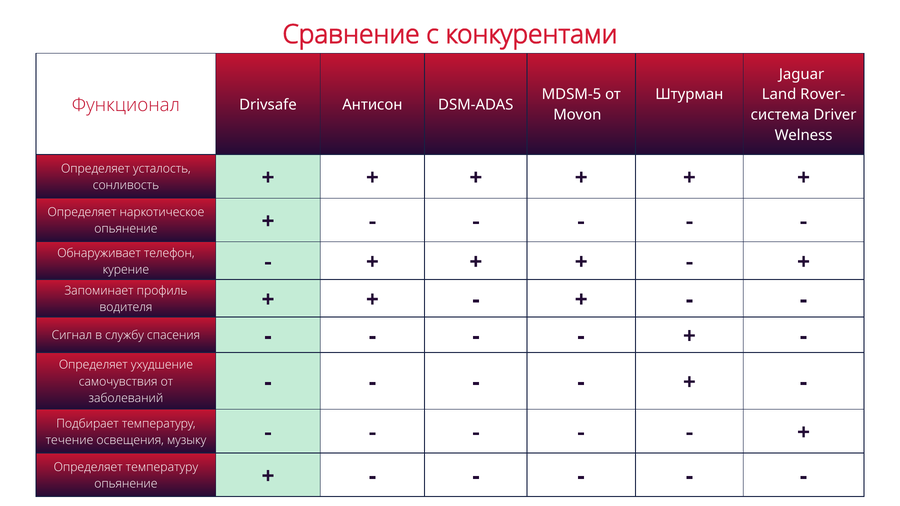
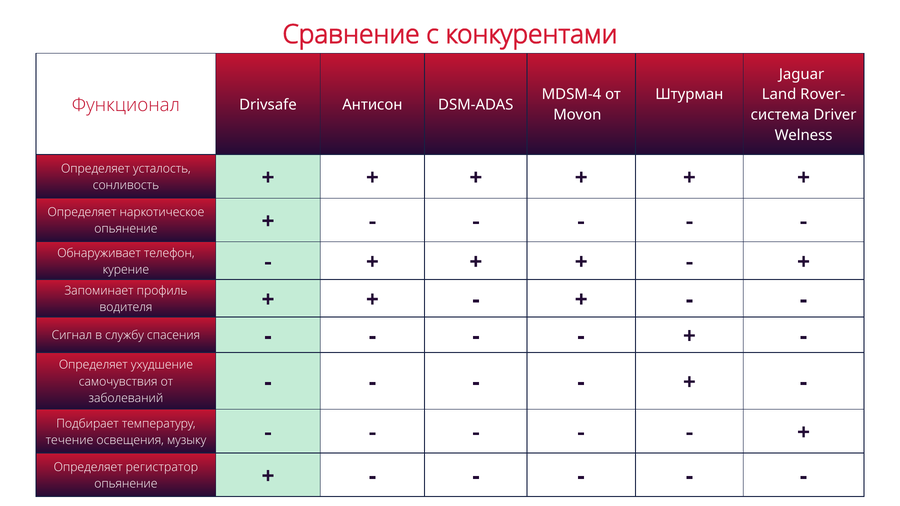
MDSM-5: MDSM-5 -> MDSM-4 (571, 95)
Определяет температуру: температуру -> регистратор (162, 467)
